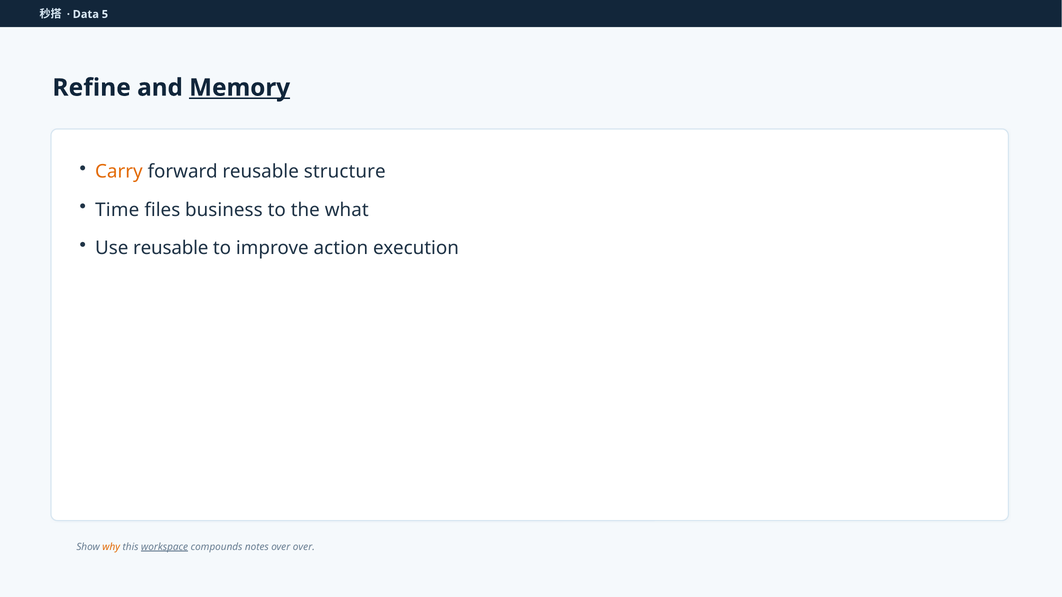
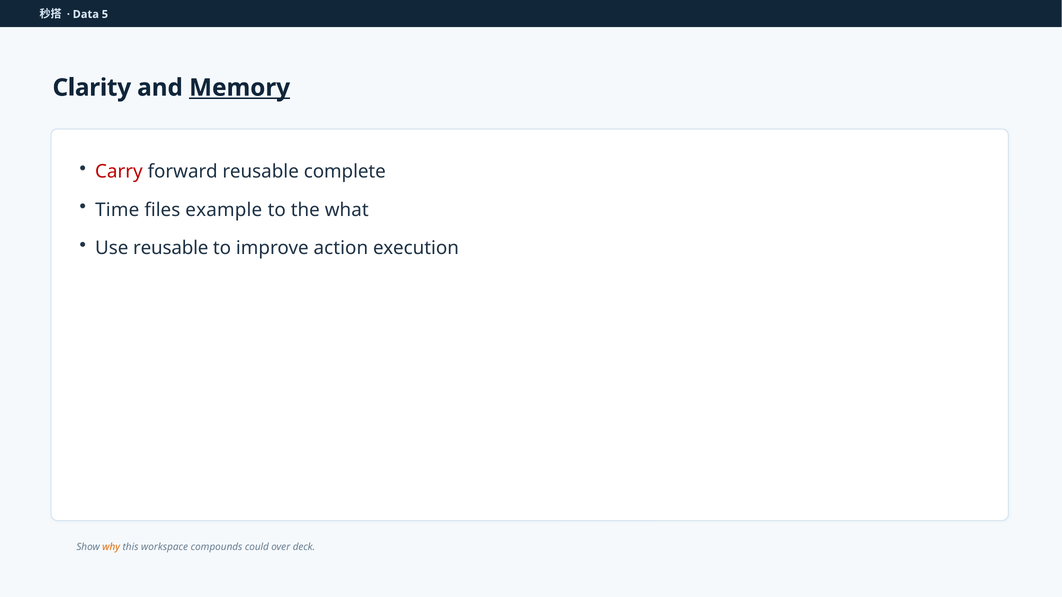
Refine: Refine -> Clarity (92, 88)
Carry colour: orange -> red (119, 172)
structure: structure -> complete (345, 172)
business: business -> example (224, 210)
workspace underline: present -> none (165, 547)
notes: notes -> could (257, 547)
over over: over -> deck (304, 547)
